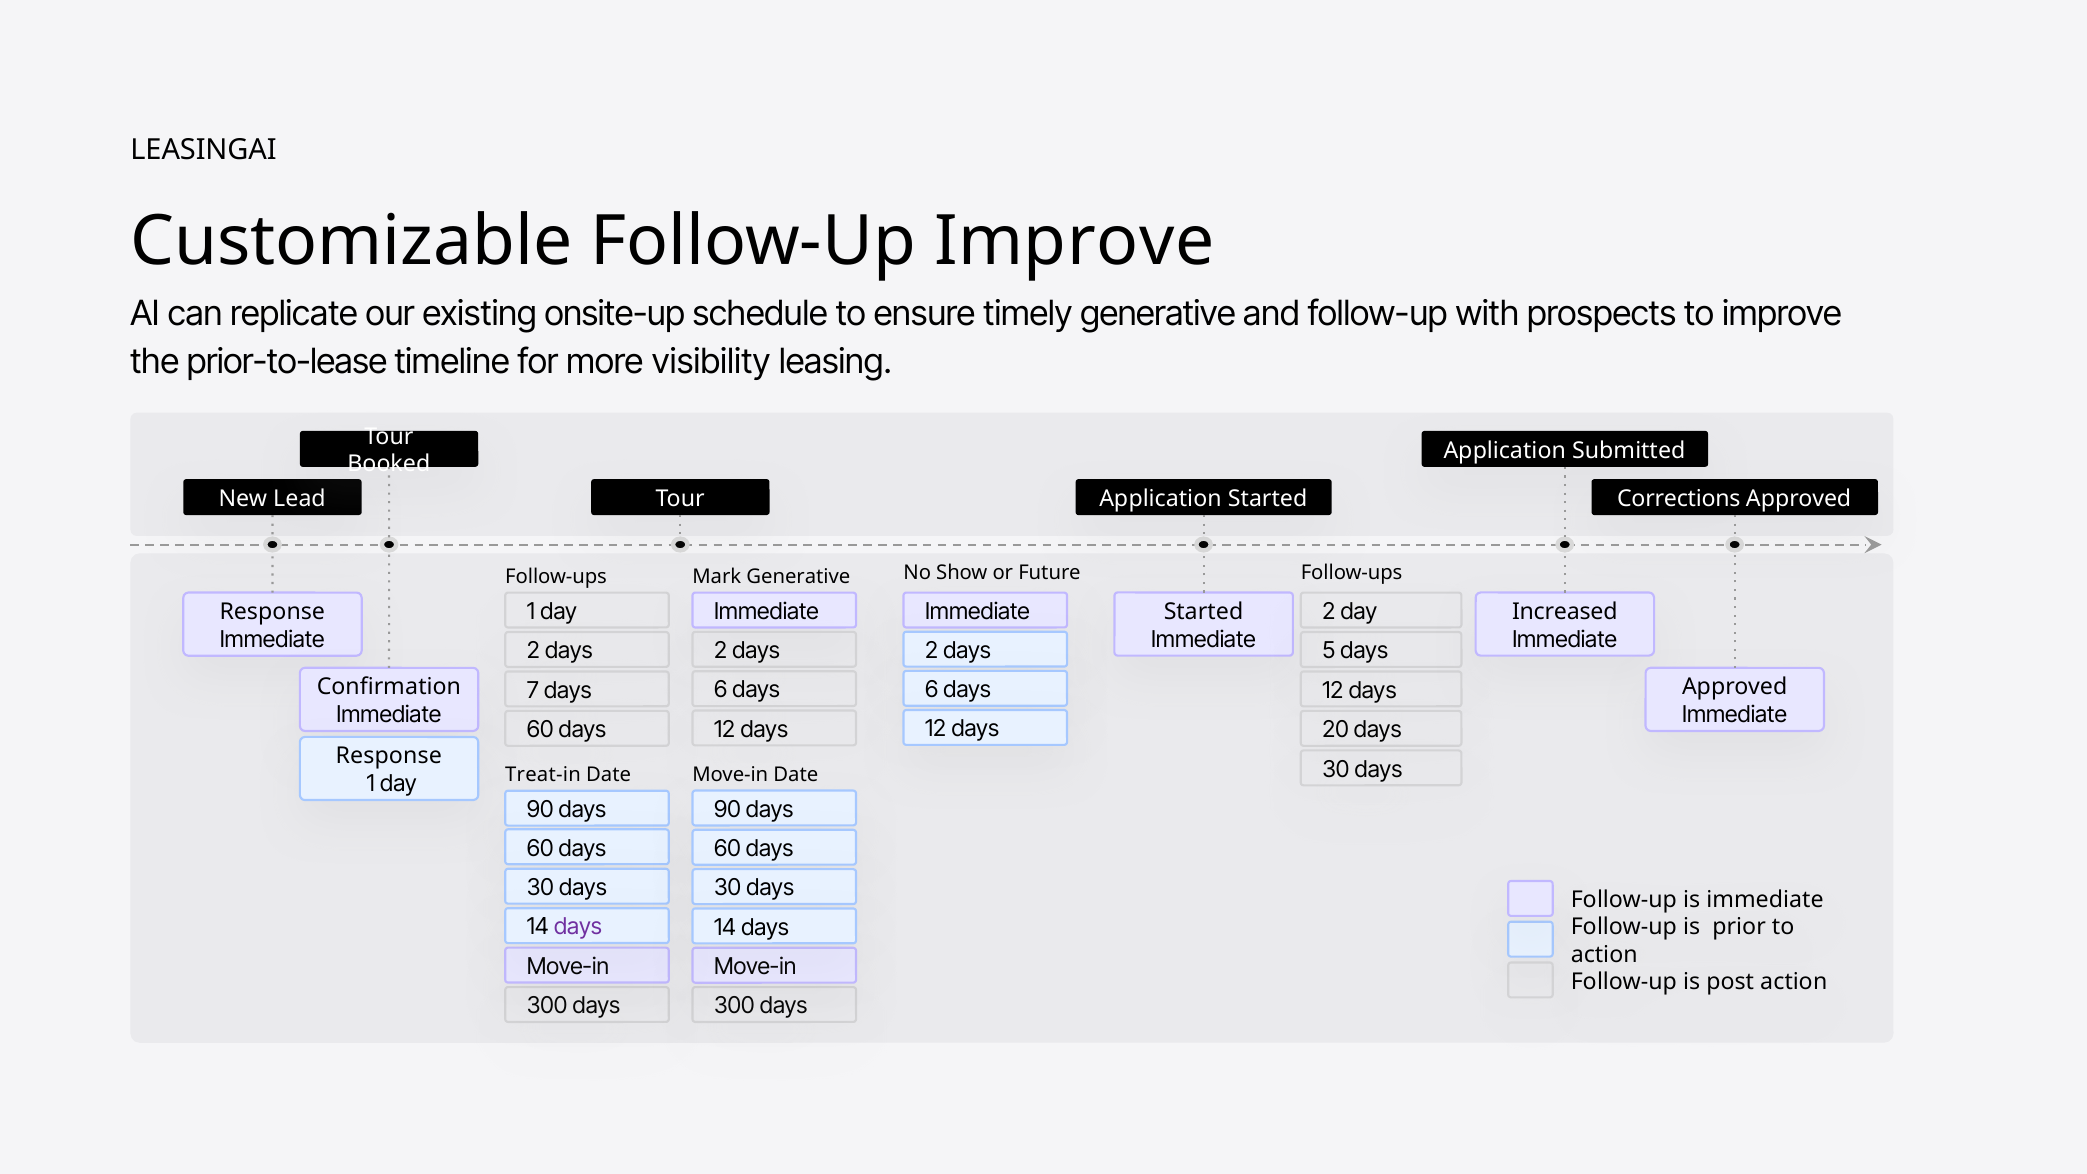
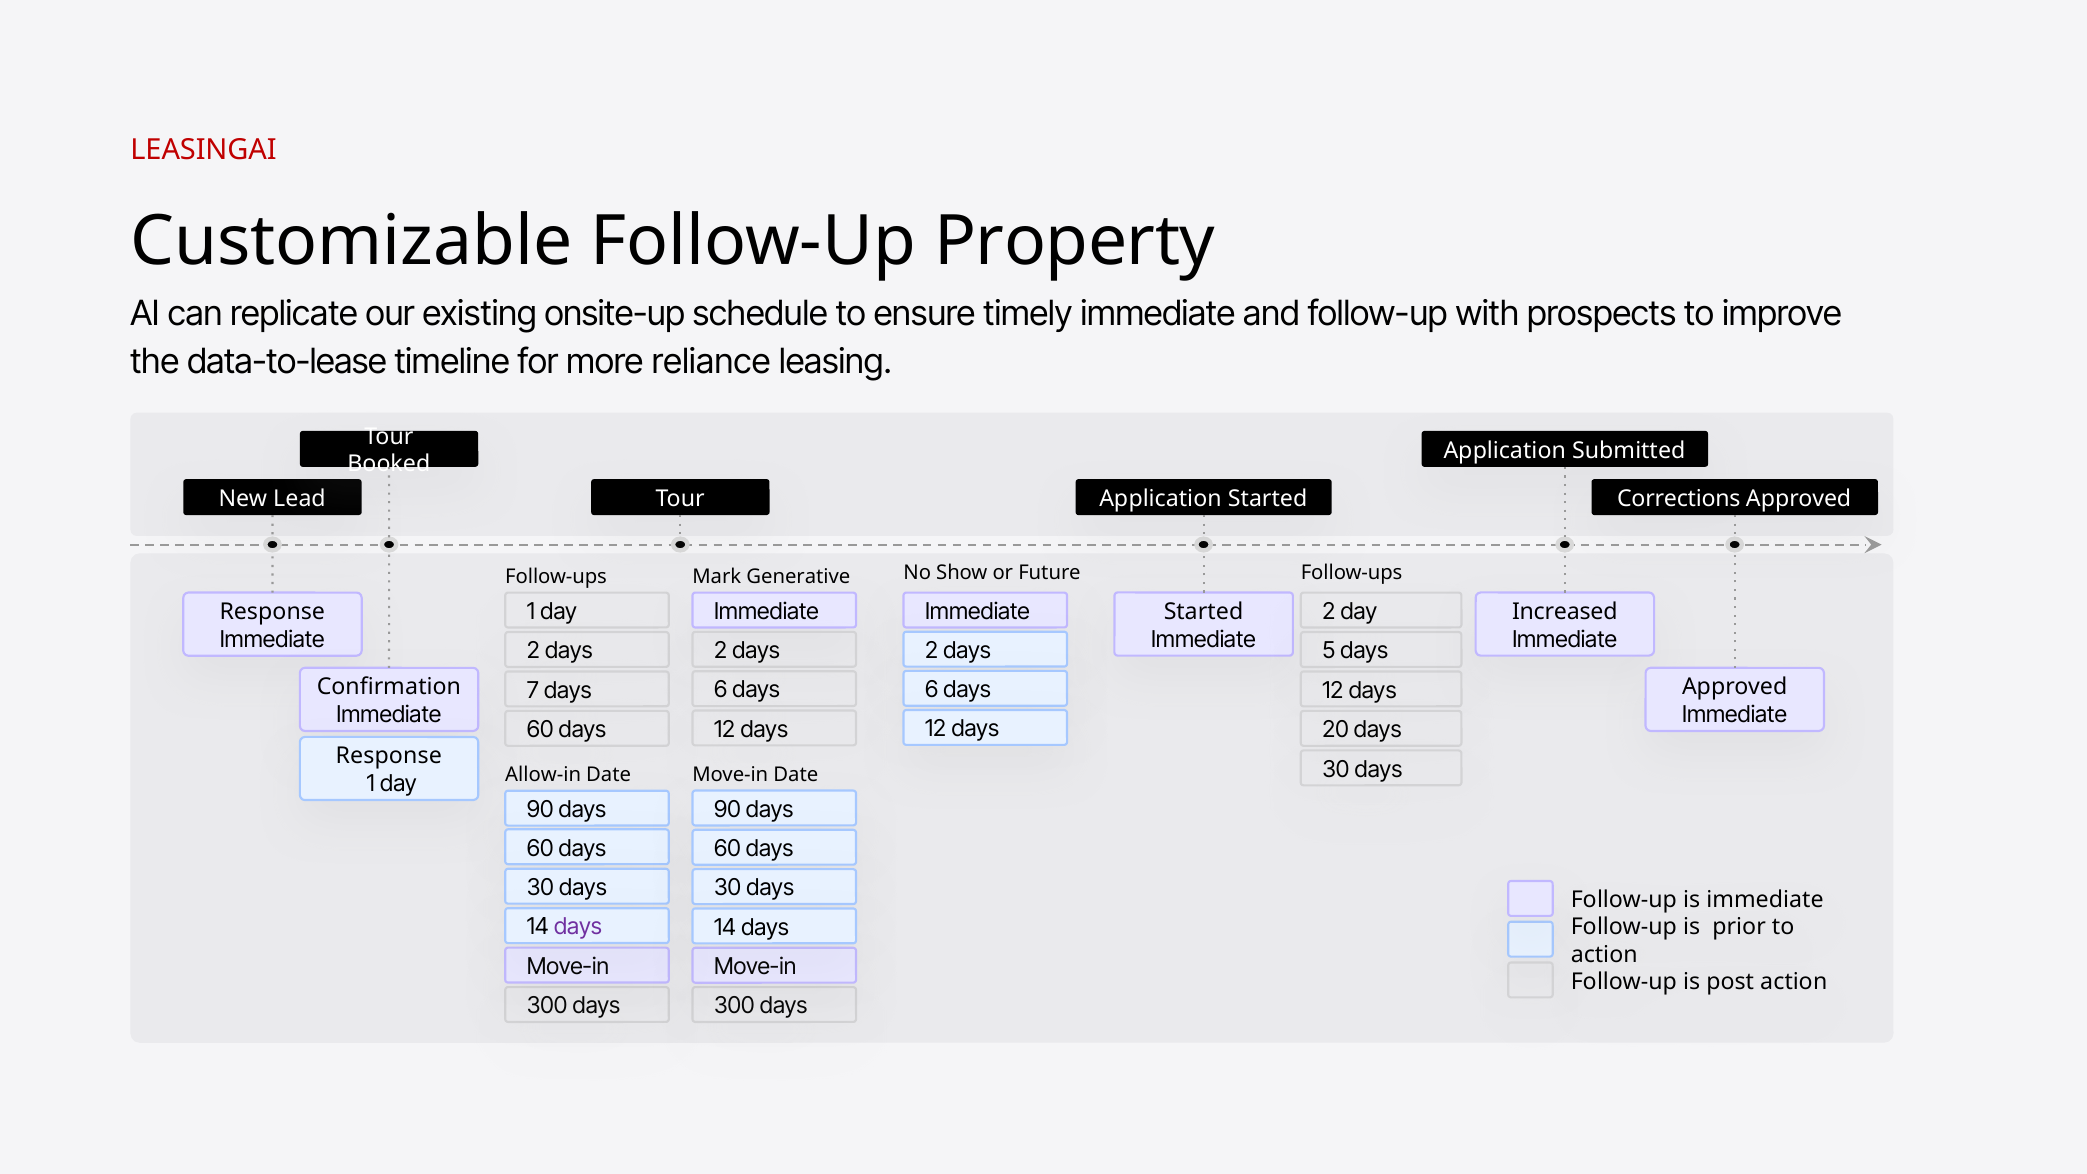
LEASINGAI colour: black -> red (204, 150)
Follow-Up Improve: Improve -> Property (1075, 242)
timely generative: generative -> immediate (1158, 314)
prior-to-lease: prior-to-lease -> data-to-lease (287, 362)
visibility: visibility -> reliance (711, 362)
Treat-in: Treat-in -> Allow-in (543, 775)
